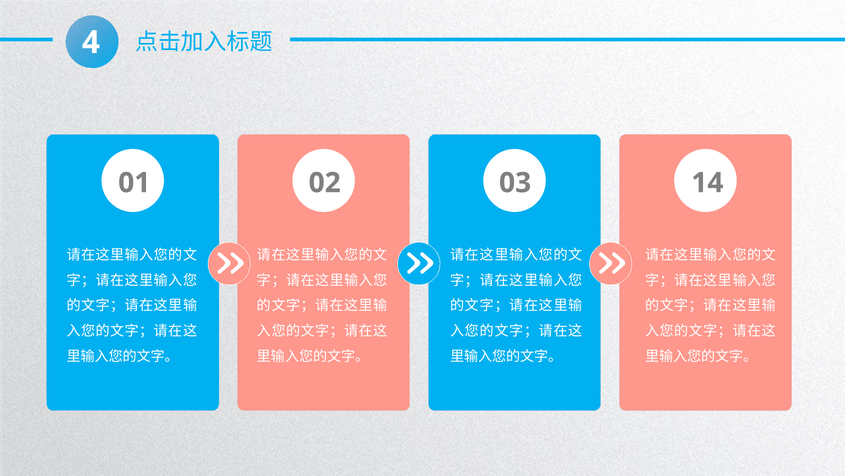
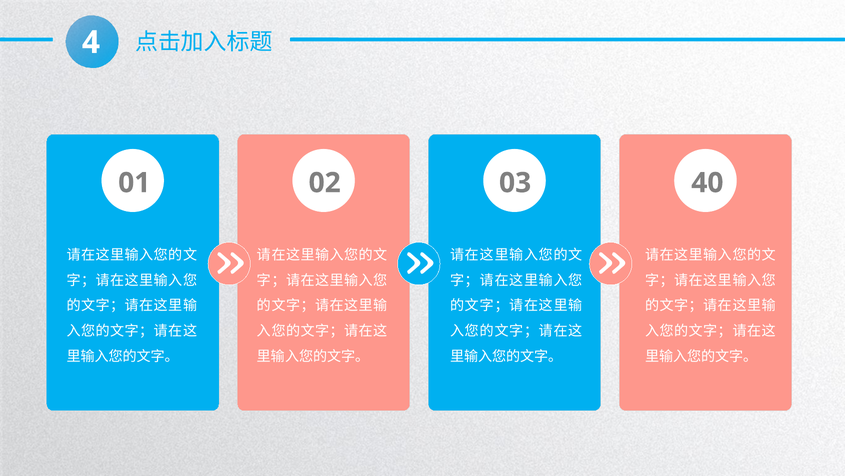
14: 14 -> 40 (707, 183)
